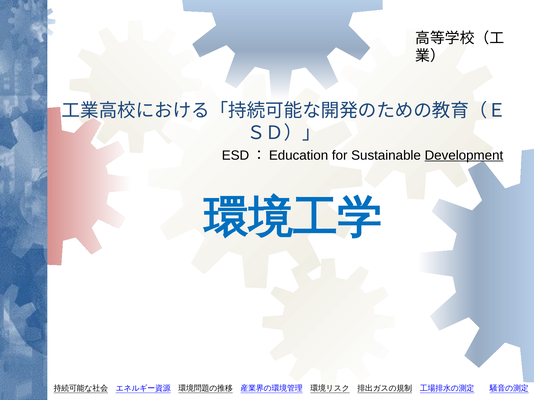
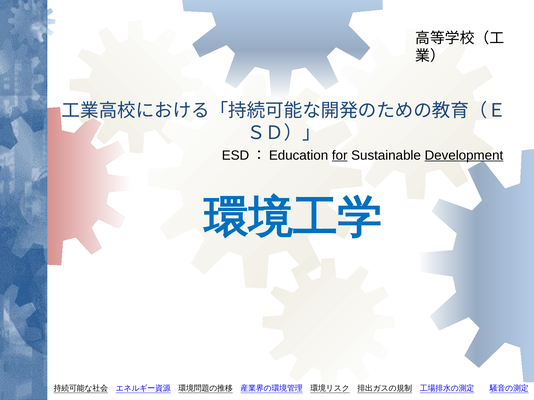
for underline: none -> present (340, 156)
